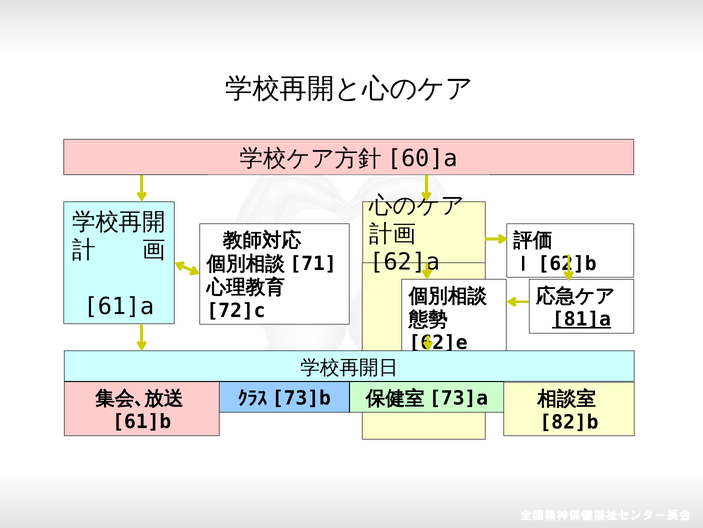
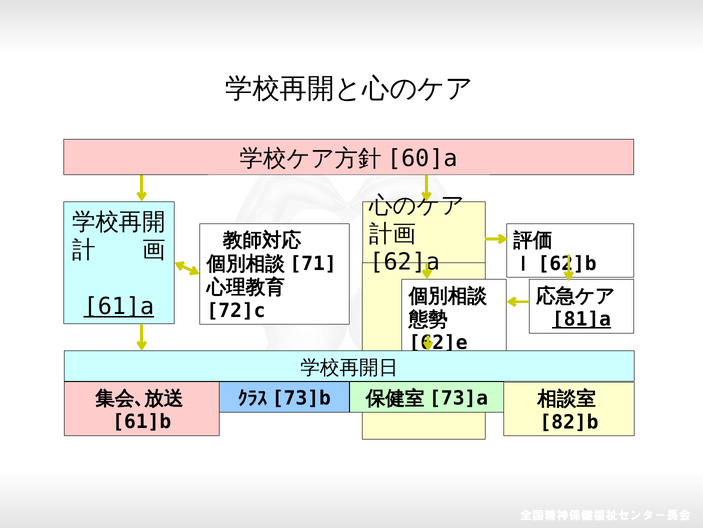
61]a underline: none -> present (119, 306)
